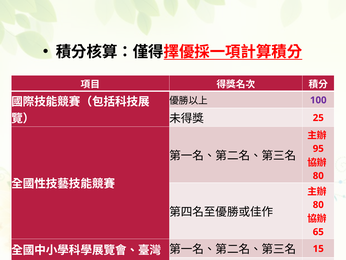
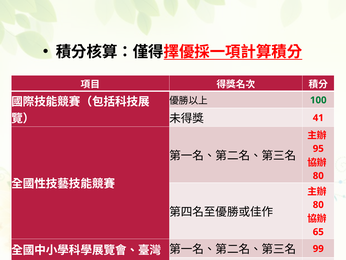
100 colour: purple -> green (318, 100)
25: 25 -> 41 (318, 118)
15: 15 -> 99 (318, 248)
